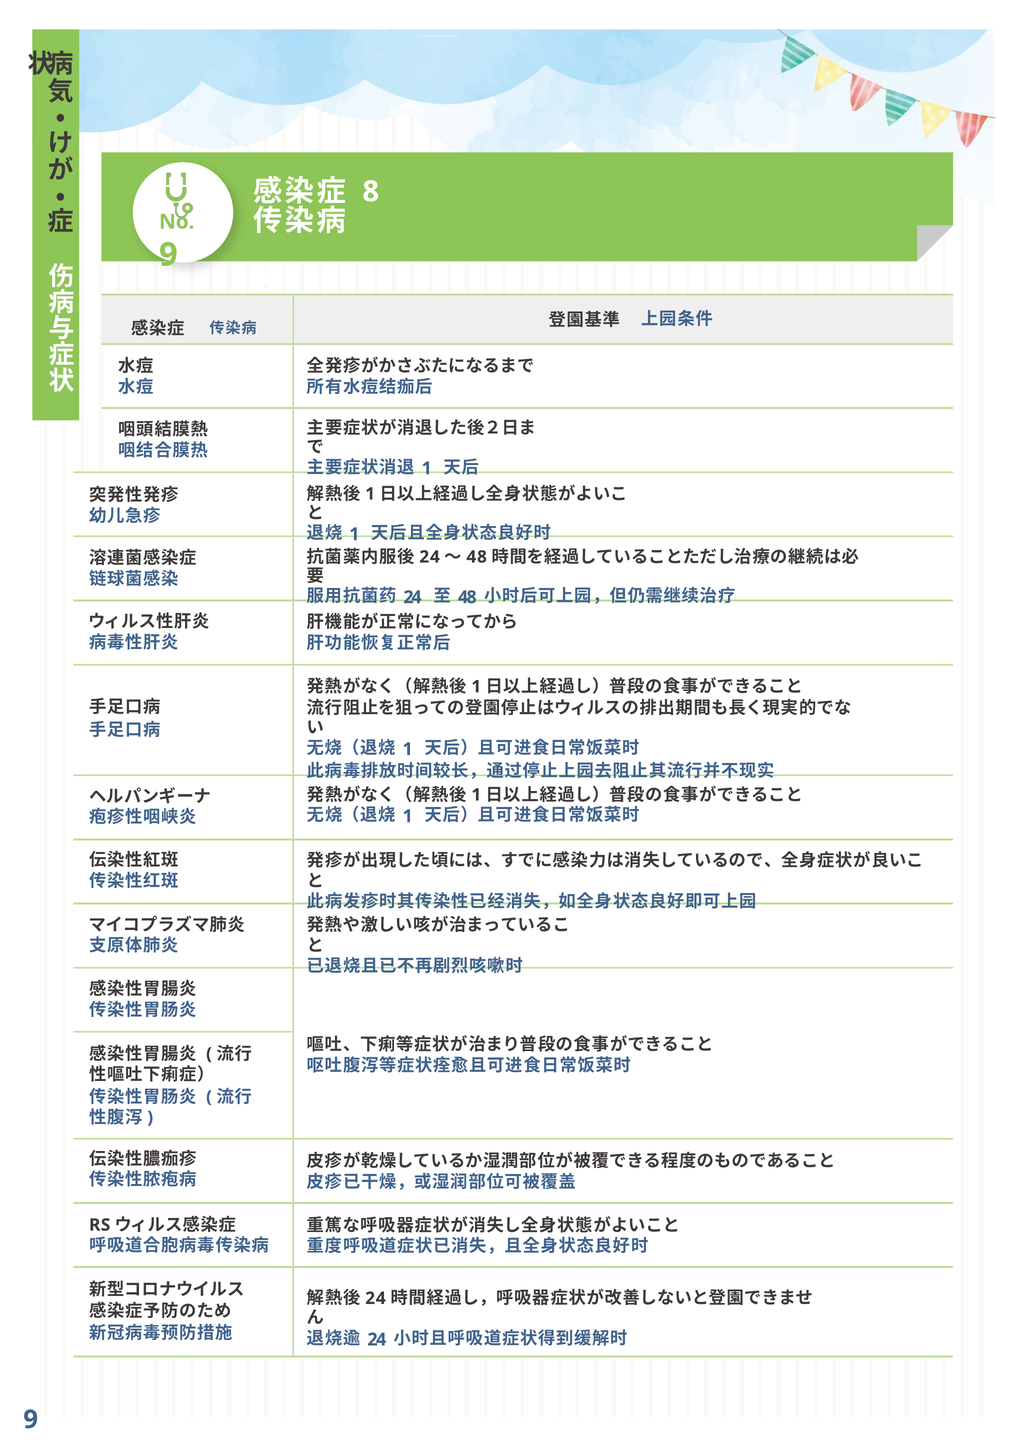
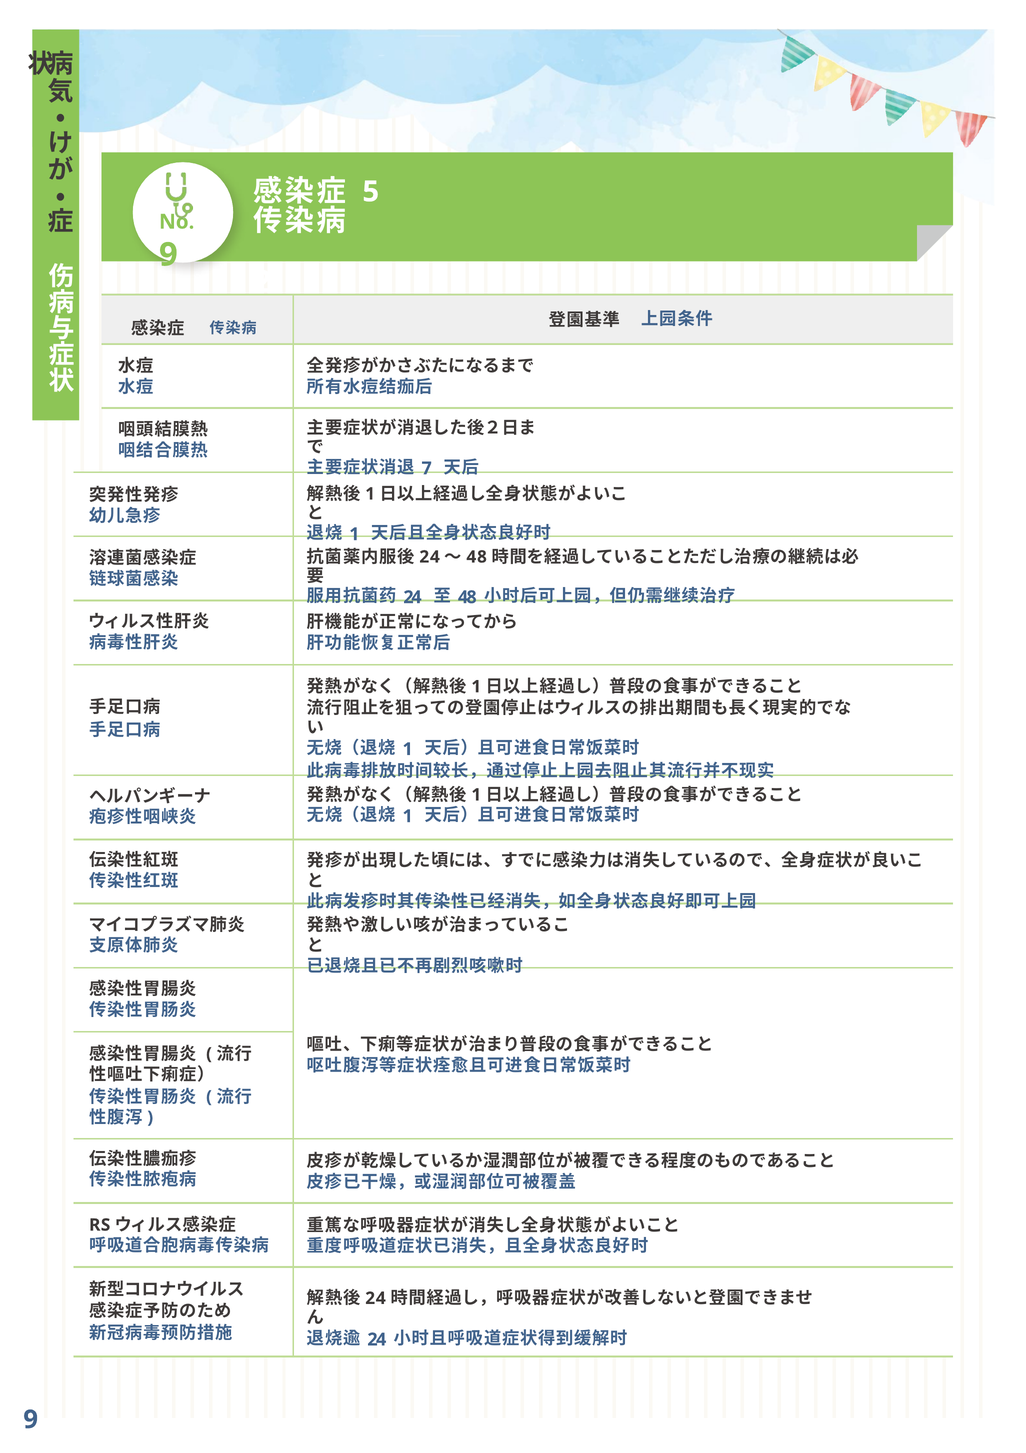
8: 8 -> 5 (371, 192)
1: 1 -> 7 (427, 468)
